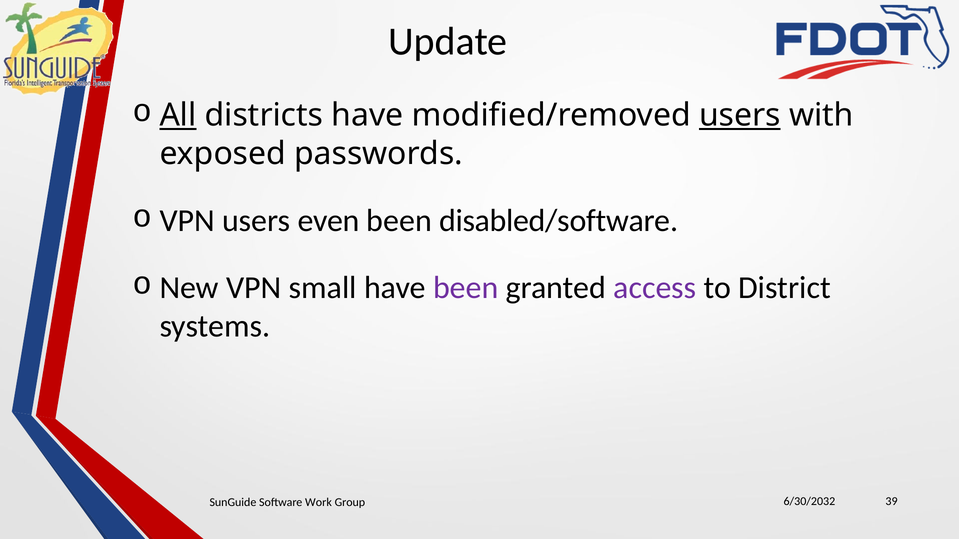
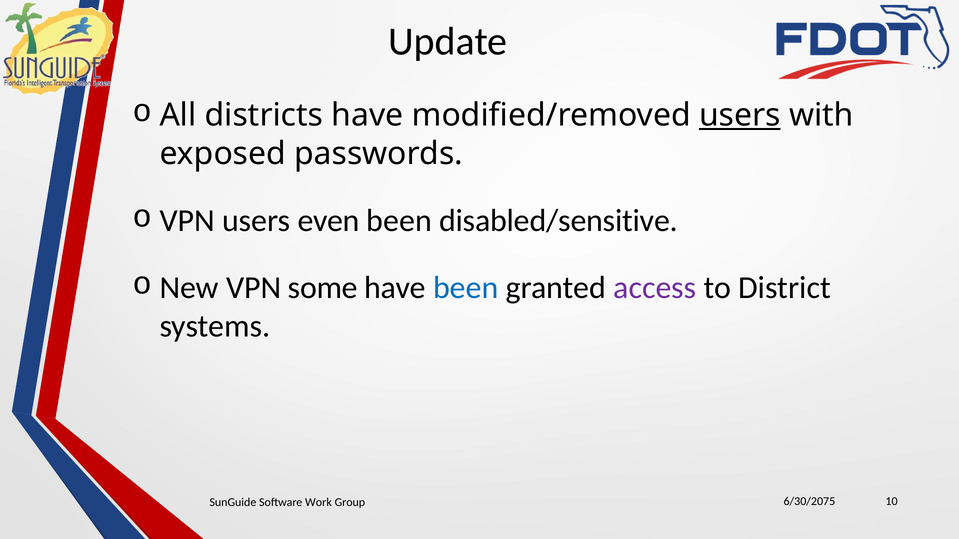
All underline: present -> none (178, 115)
disabled/software: disabled/software -> disabled/sensitive (559, 221)
small: small -> some (323, 288)
been colour: purple -> blue (466, 288)
6/30/2032: 6/30/2032 -> 6/30/2075 (809, 502)
39: 39 -> 10 (892, 502)
